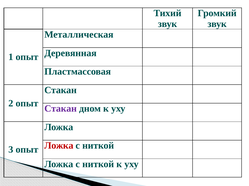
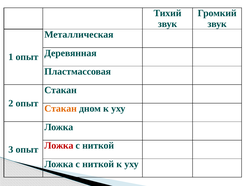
Стакан colour: purple -> orange (61, 109)
